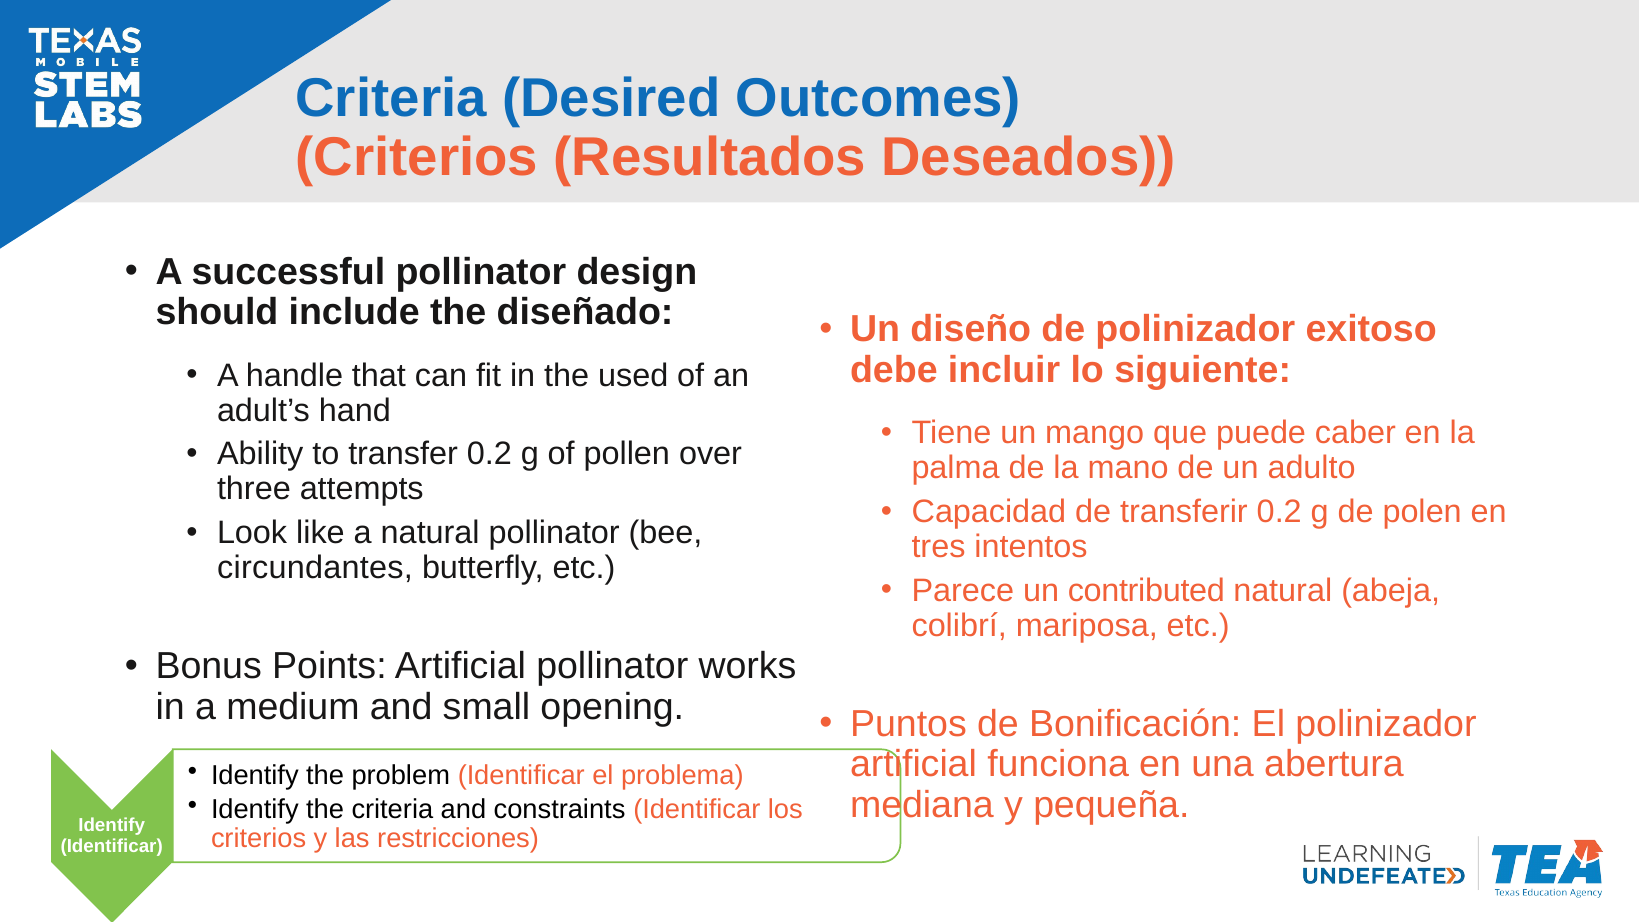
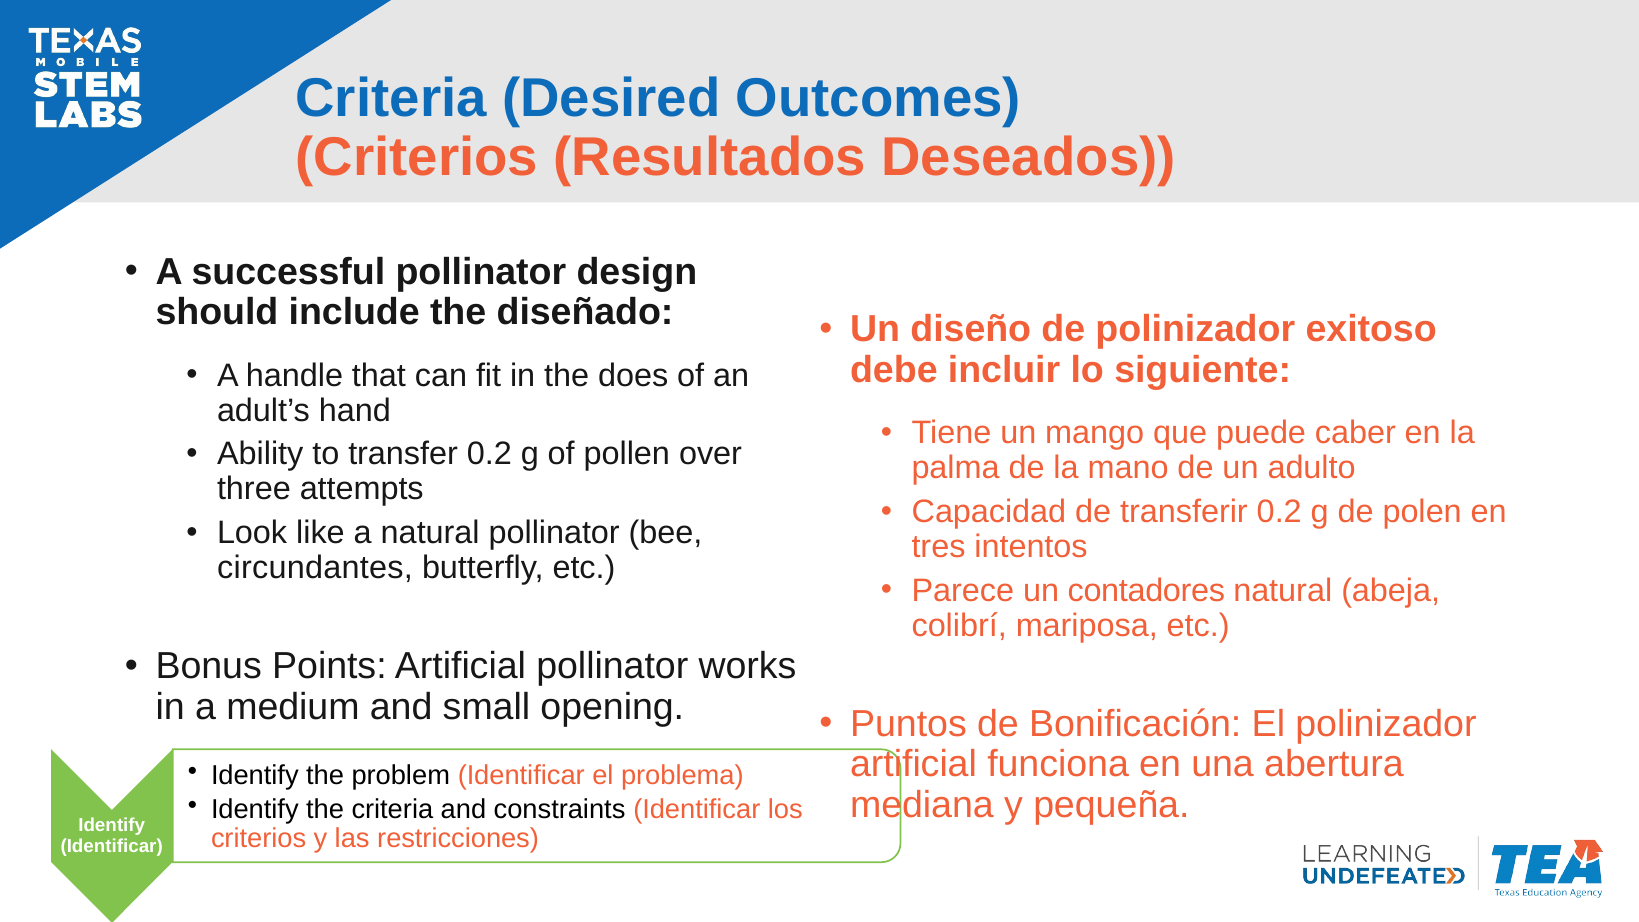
used: used -> does (633, 376)
contributed: contributed -> contadores (1146, 590)
